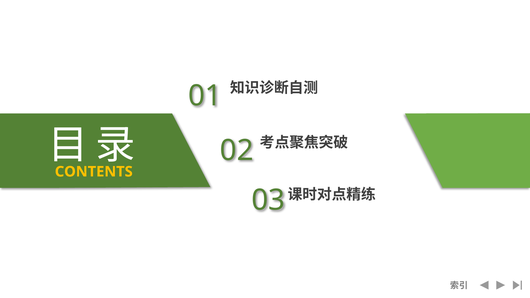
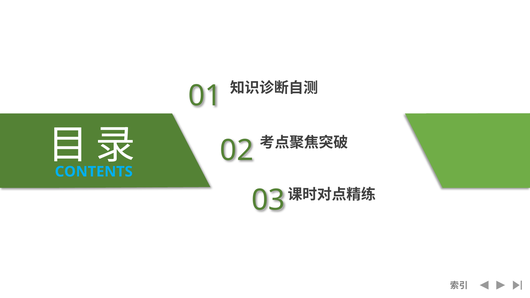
CONTENTS colour: yellow -> light blue (94, 172)
